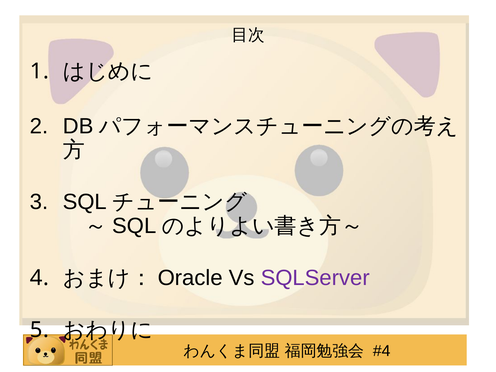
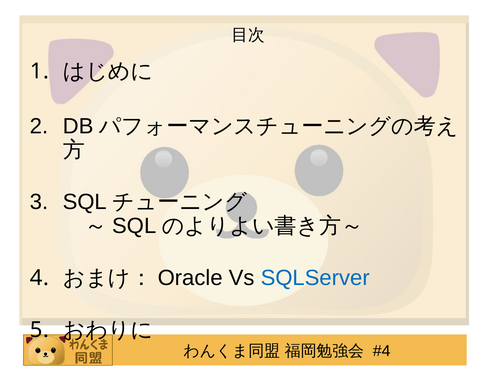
SQLServer colour: purple -> blue (315, 278)
